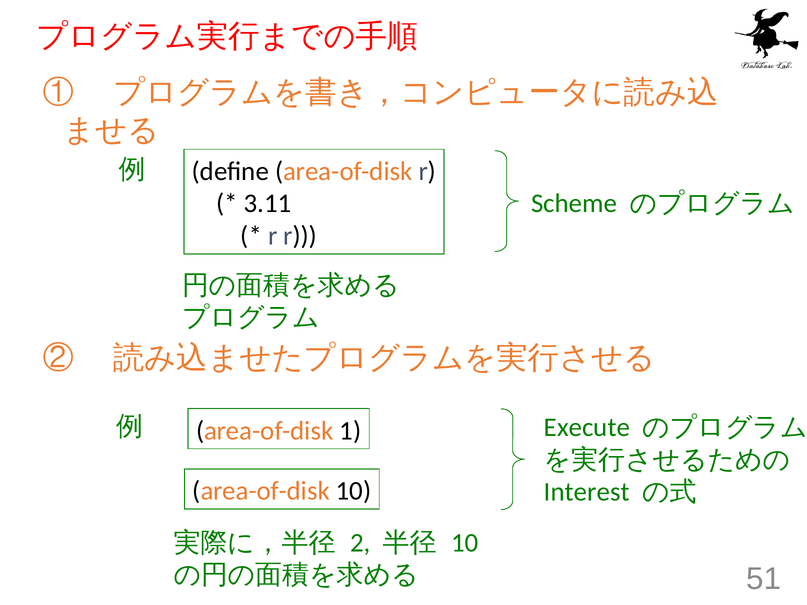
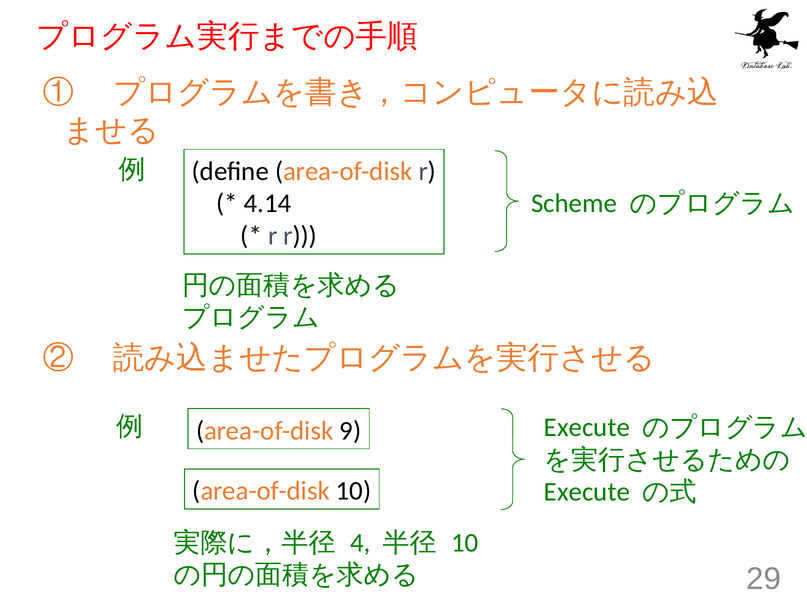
3.11: 3.11 -> 4.14 (268, 204)
1: 1 -> 9 (350, 431)
Interest: Interest -> Execute (587, 492)
2: 2 -> 4 (360, 543)
51: 51 -> 29 (764, 579)
